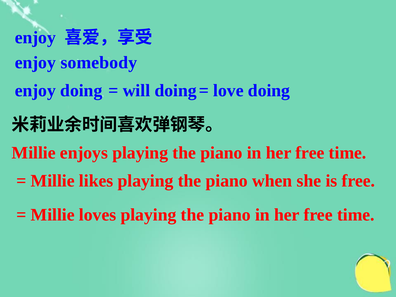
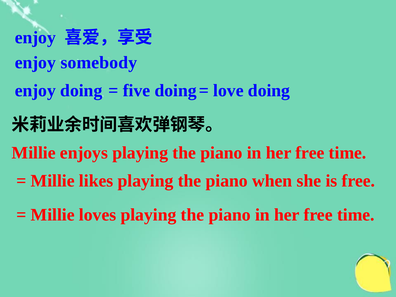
will: will -> five (136, 91)
